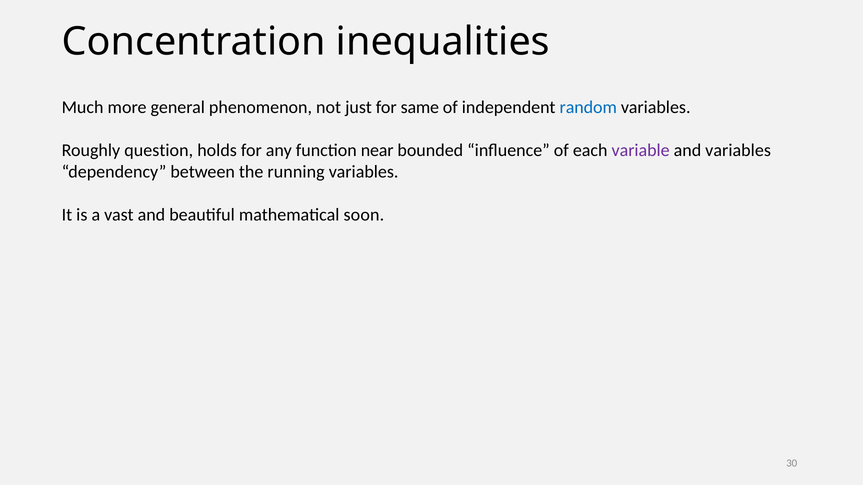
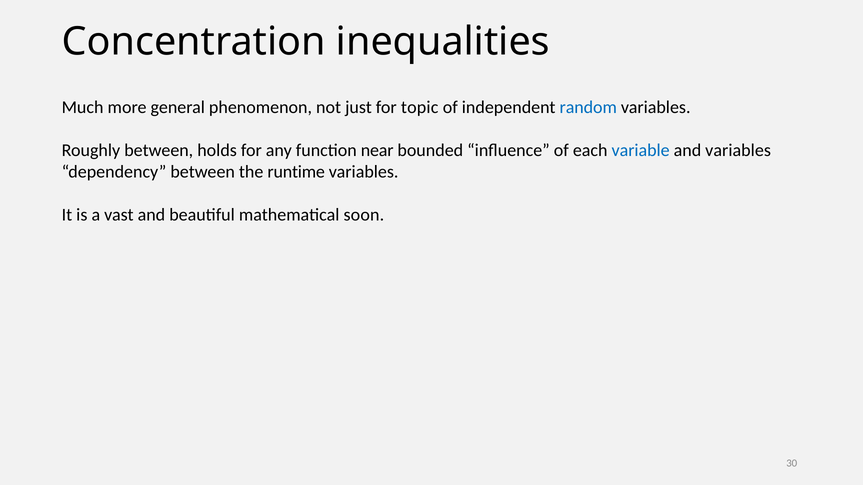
same: same -> topic (420, 107)
Roughly question: question -> between (159, 150)
variable colour: purple -> blue (641, 150)
running: running -> runtime (296, 172)
